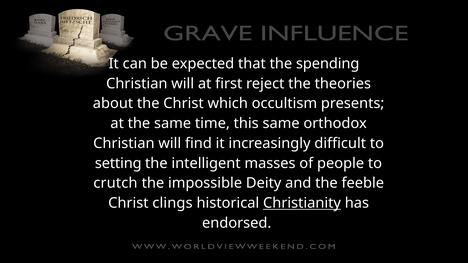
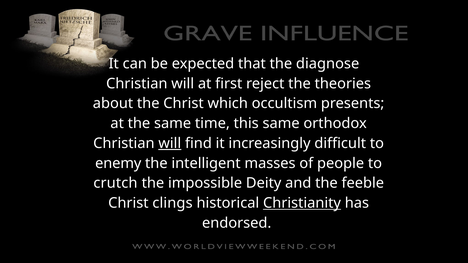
spending: spending -> diagnose (328, 64)
will underline: none -> present (170, 143)
setting: setting -> enemy (118, 163)
